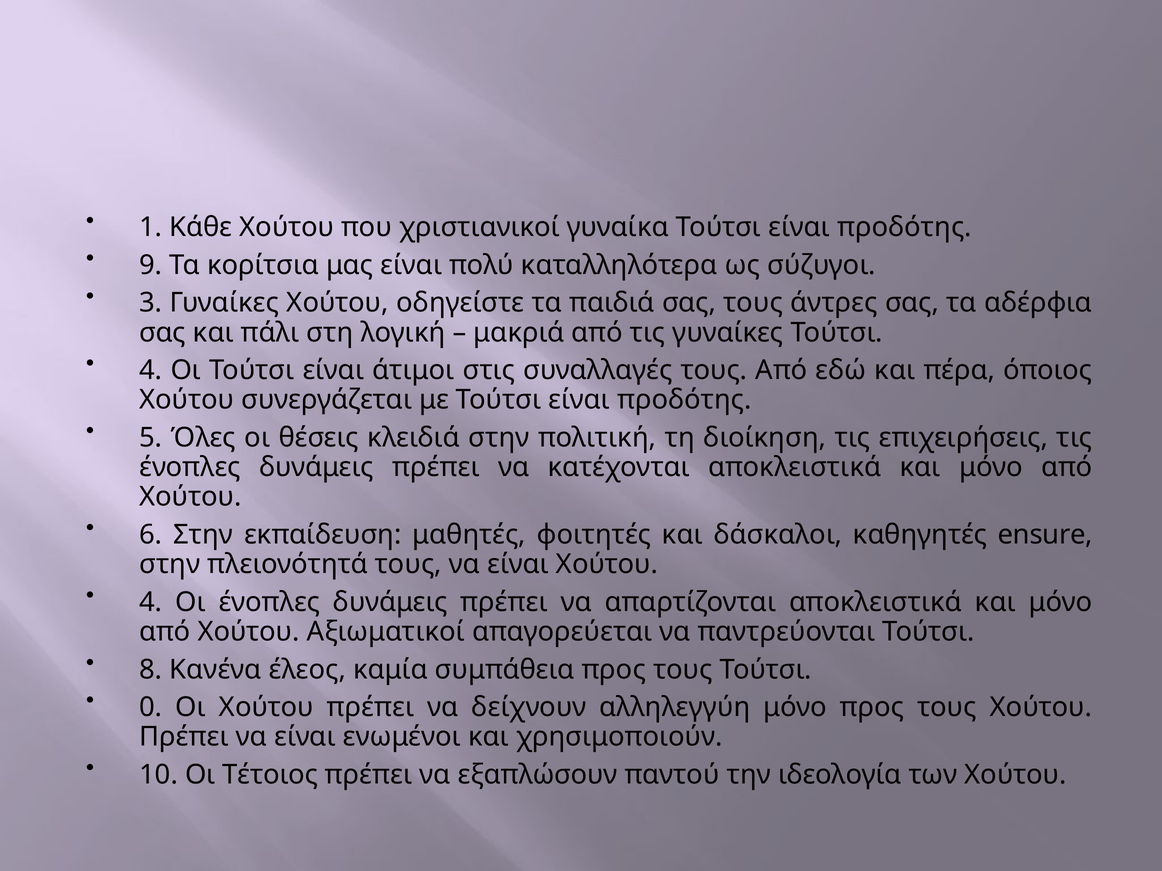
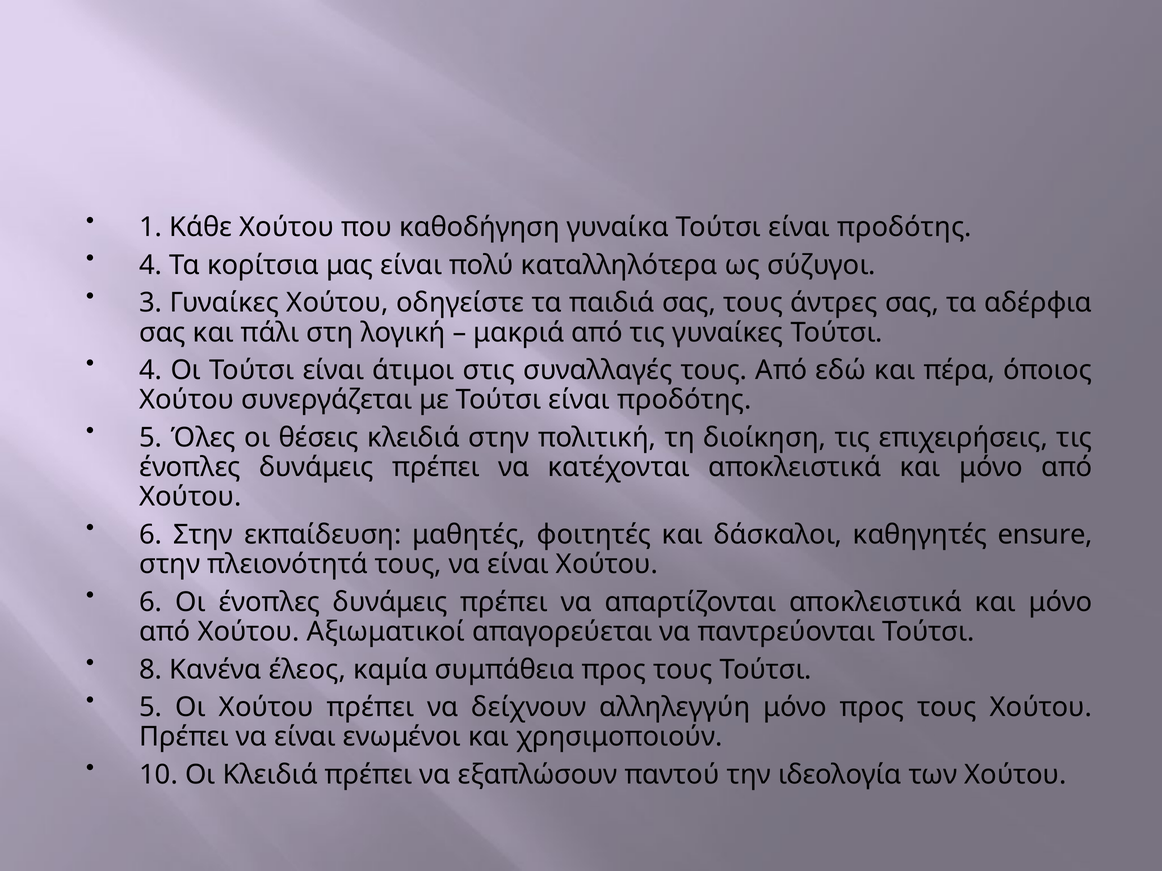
χριστιανικοί: χριστιανικοί -> καθοδήγηση (479, 227)
9: 9 -> 4 (151, 265)
4: 4 -> 6 (151, 602)
0: 0 -> 5 (151, 708)
Οι Τέτοιος: Τέτοιος -> Κλειδιά (270, 775)
